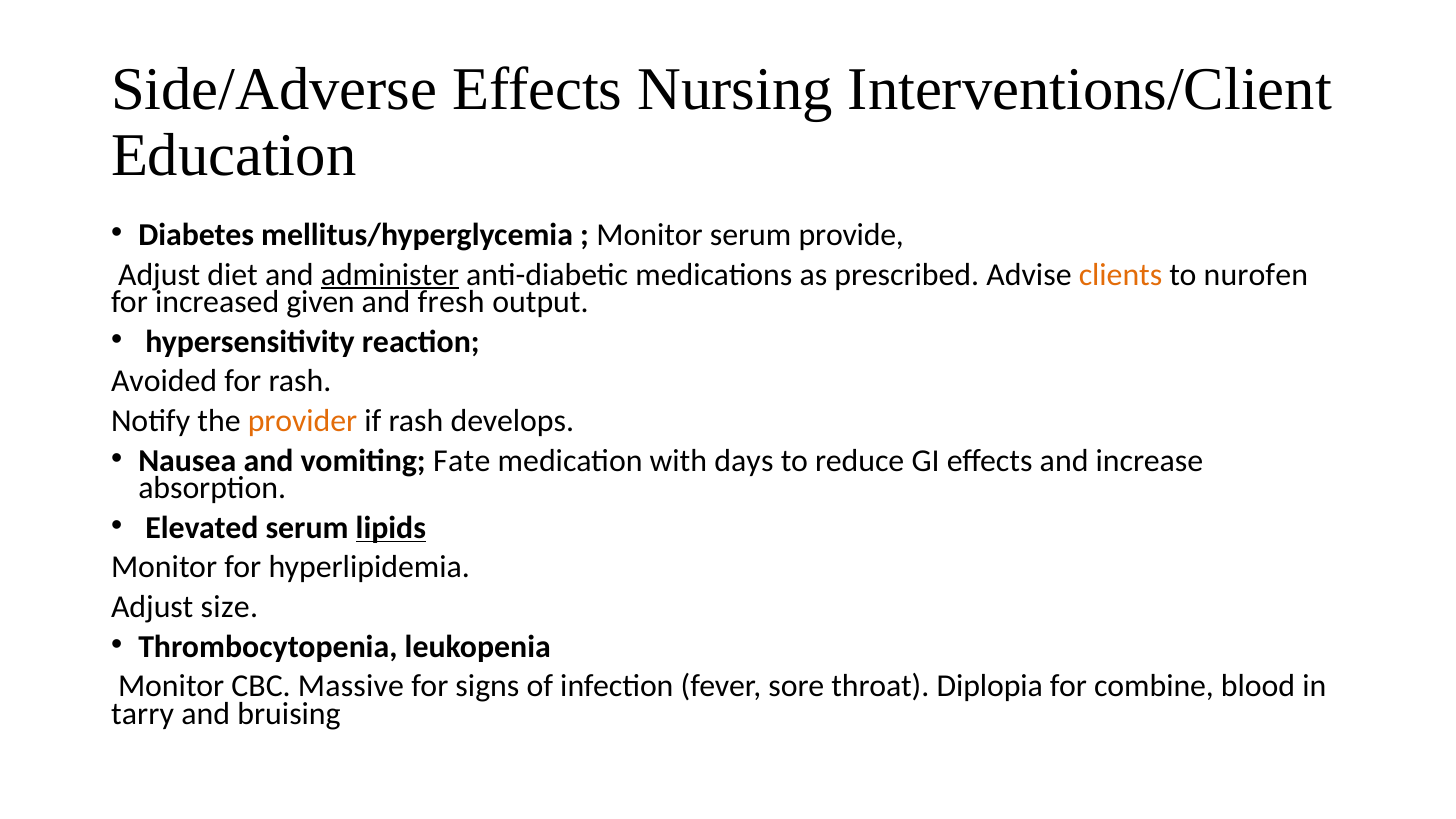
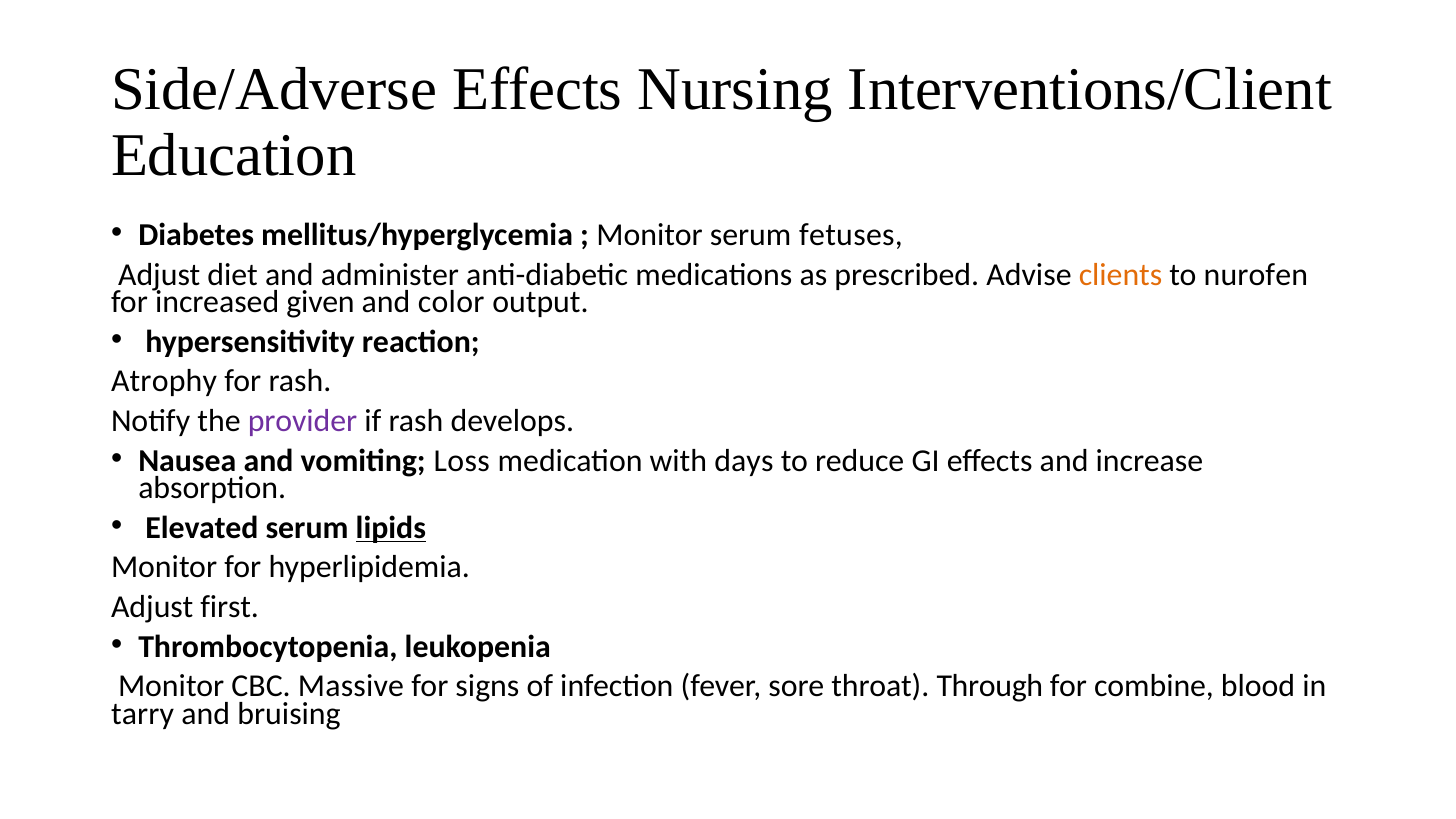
provide: provide -> fetuses (851, 235)
administer underline: present -> none (390, 275)
fresh: fresh -> color (451, 302)
Avoided: Avoided -> Atrophy (164, 381)
provider colour: orange -> purple (303, 421)
Fate: Fate -> Loss (462, 461)
size: size -> first (230, 607)
Diplopia: Diplopia -> Through (990, 686)
